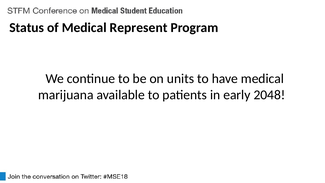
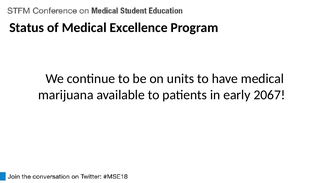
Represent: Represent -> Excellence (139, 28)
2048: 2048 -> 2067 (269, 95)
